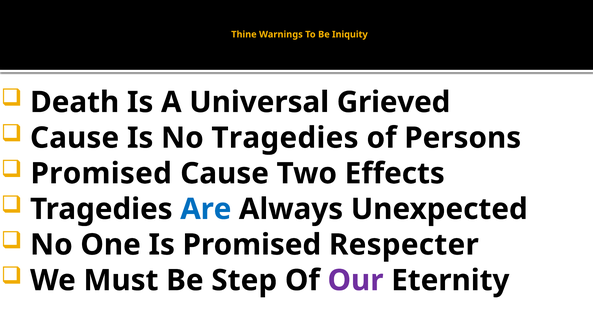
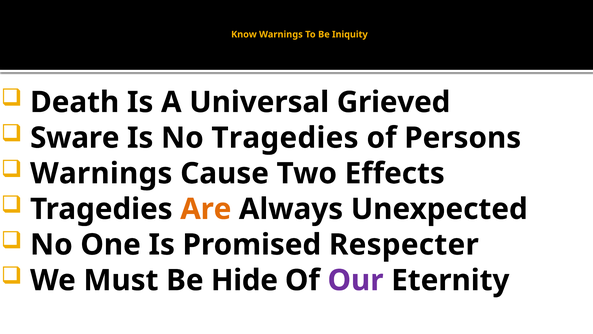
Thine: Thine -> Know (244, 34)
Cause: Cause -> Sware (75, 138)
Promised: Promised -> Warnings (101, 173)
Are colour: blue -> orange (206, 209)
Step: Step -> Hide (244, 280)
